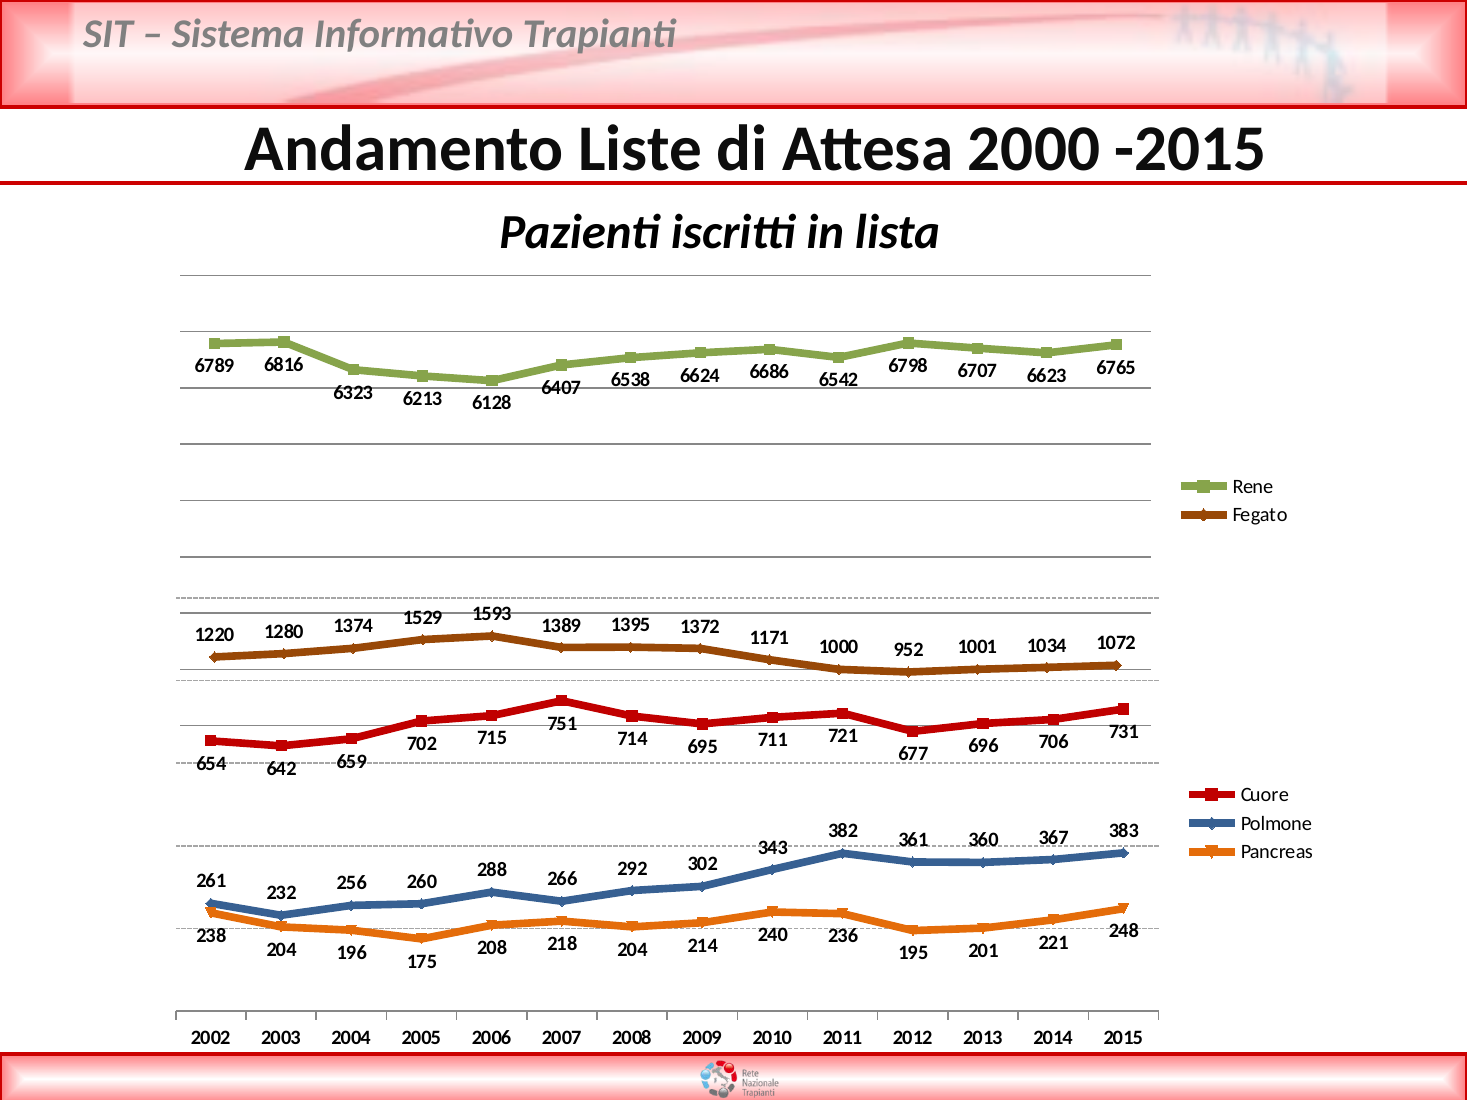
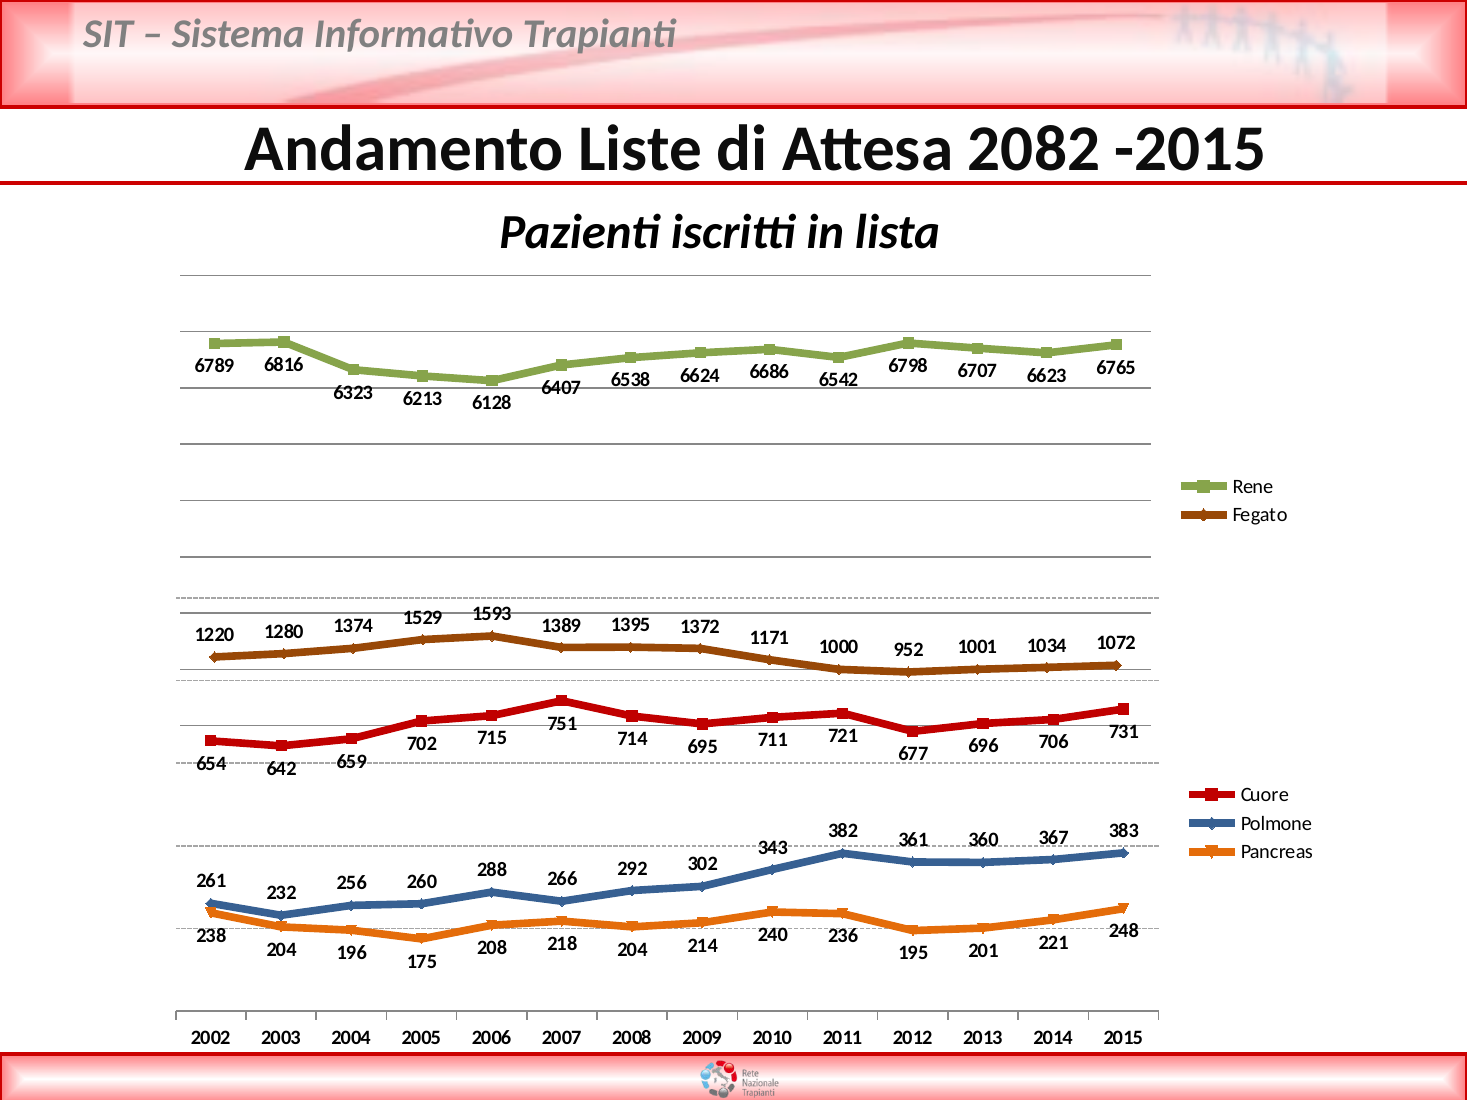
2000: 2000 -> 2082 (1034, 149)
